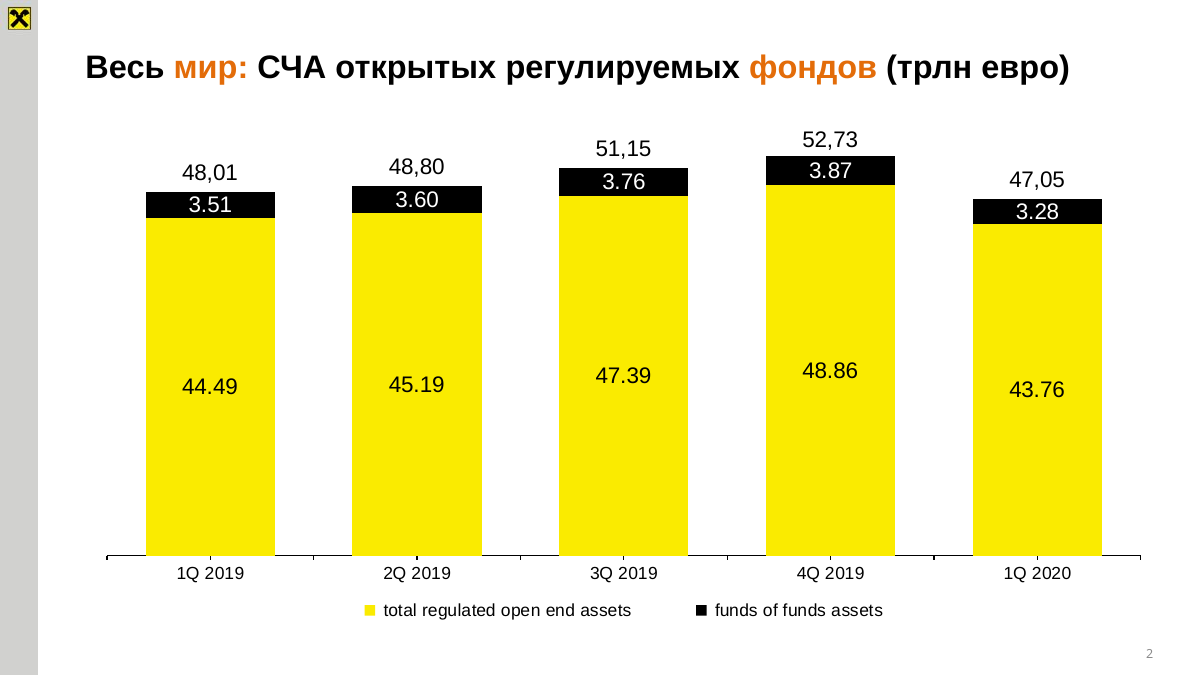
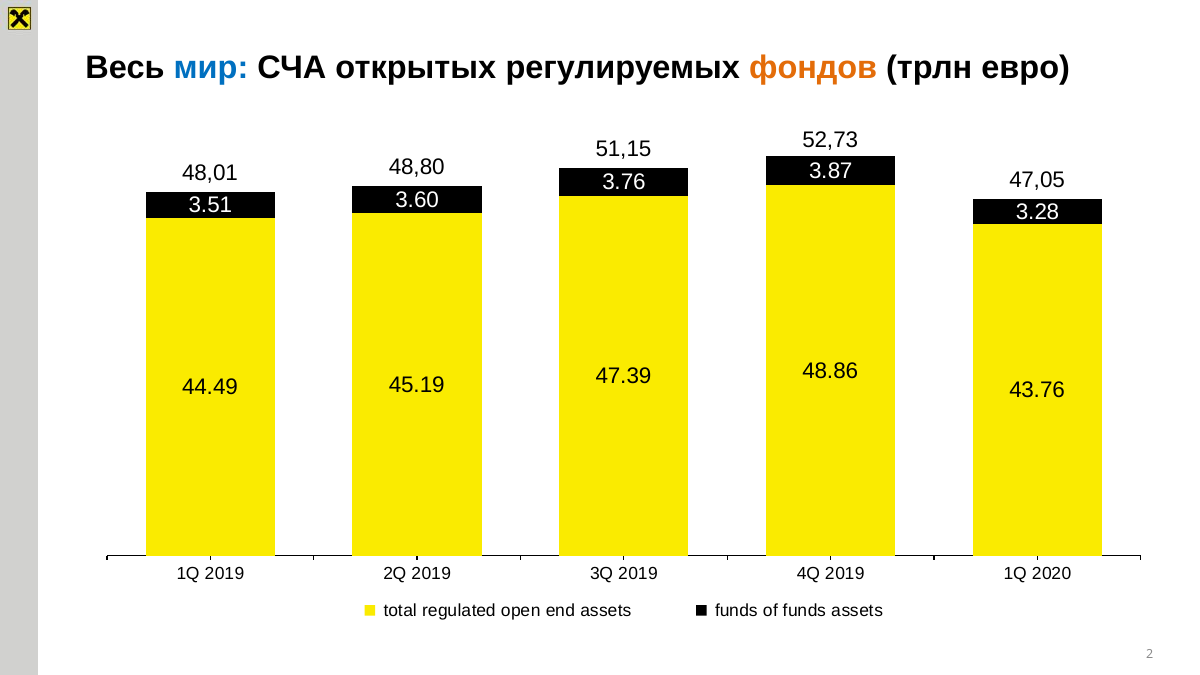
мир colour: orange -> blue (211, 68)
